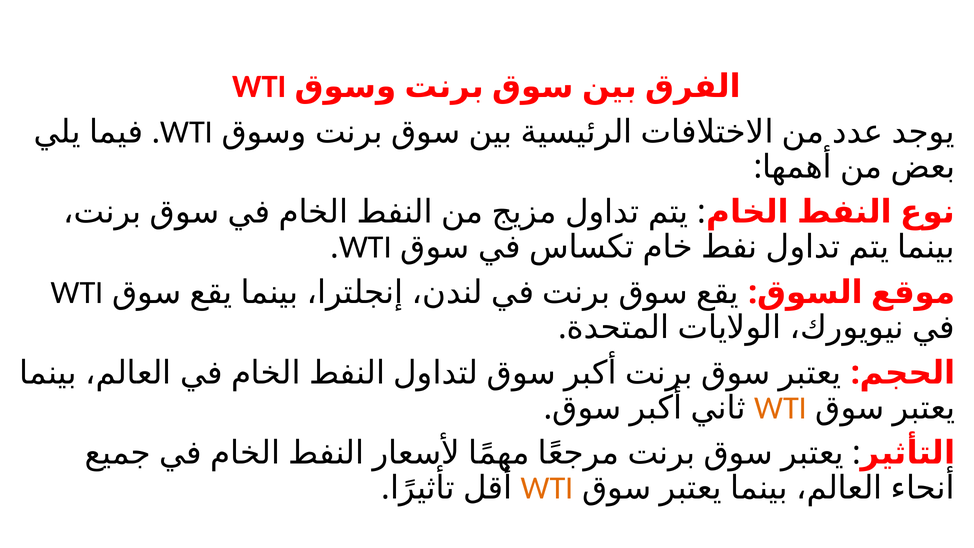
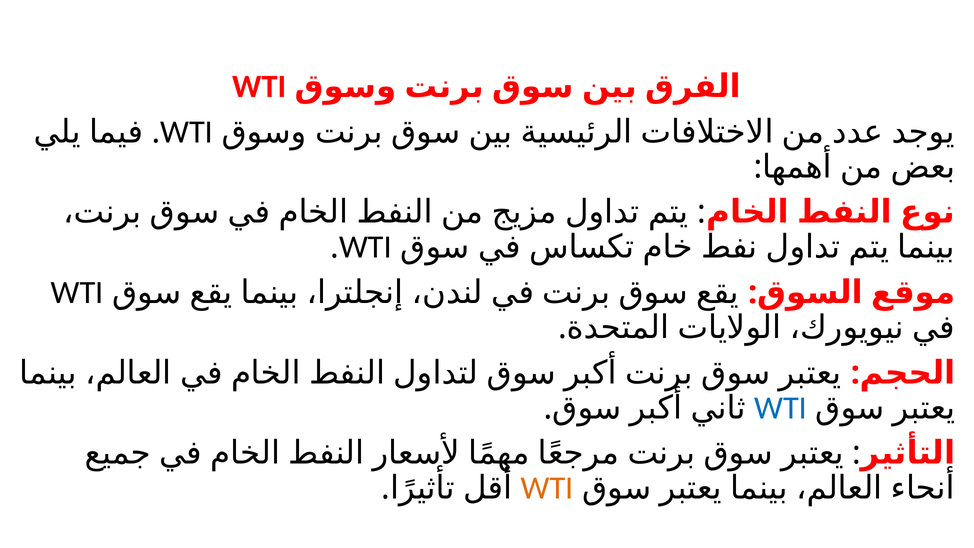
WTI colour: orange -> blue (781, 408)
